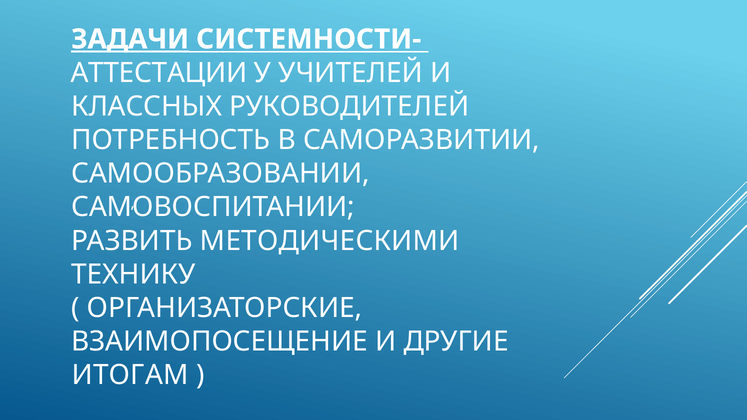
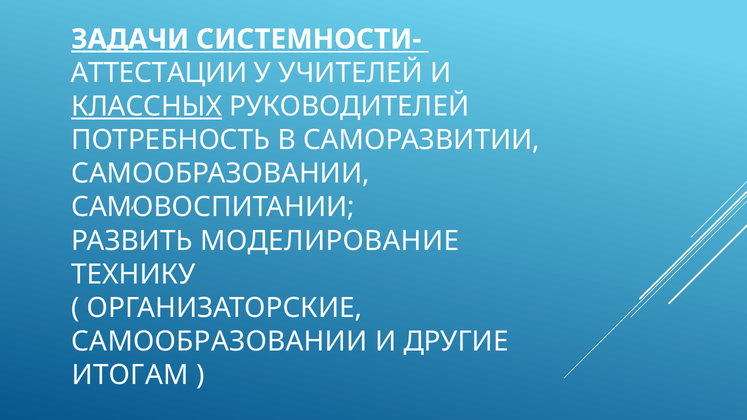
КЛАССНЫХ underline: none -> present (147, 106)
МЕТОДИЧЕСКИМИ: МЕТОДИЧЕСКИМИ -> МОДЕЛИРОВАНИЕ (330, 241)
ВЗАИМОПОСЕЩЕНИЕ: ВЗАИМОПОСЕЩЕНИЕ -> САМООБРАЗОВАНИИ (219, 342)
